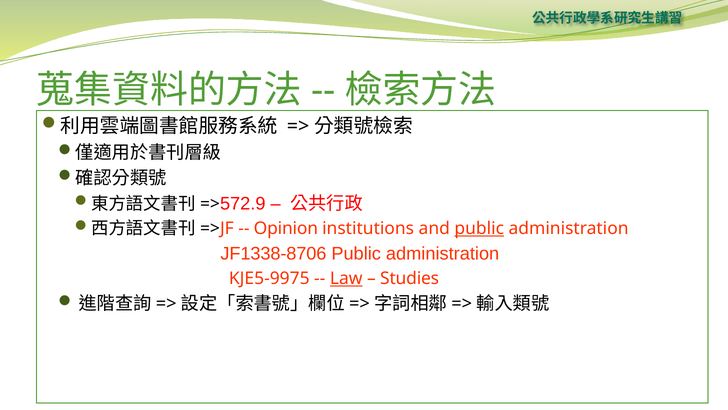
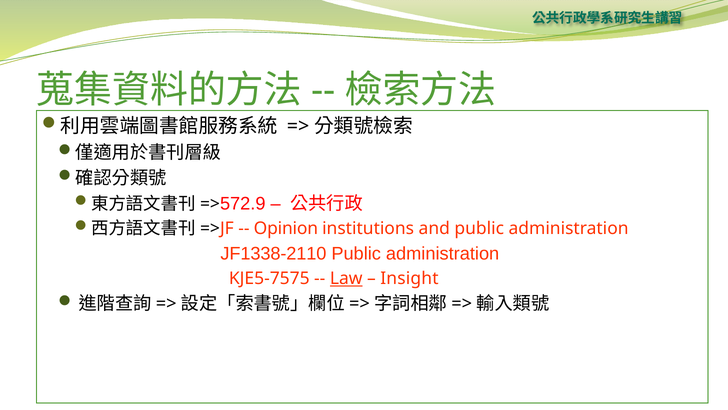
public underline: present -> none (479, 228)
JF1338-8706: JF1338-8706 -> JF1338-2110 (273, 253)
KJE5-9975: KJE5-9975 -> KJE5-7575 (269, 278)
Studies: Studies -> Insight (409, 278)
